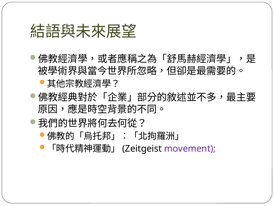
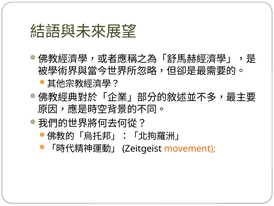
movement colour: purple -> orange (190, 148)
